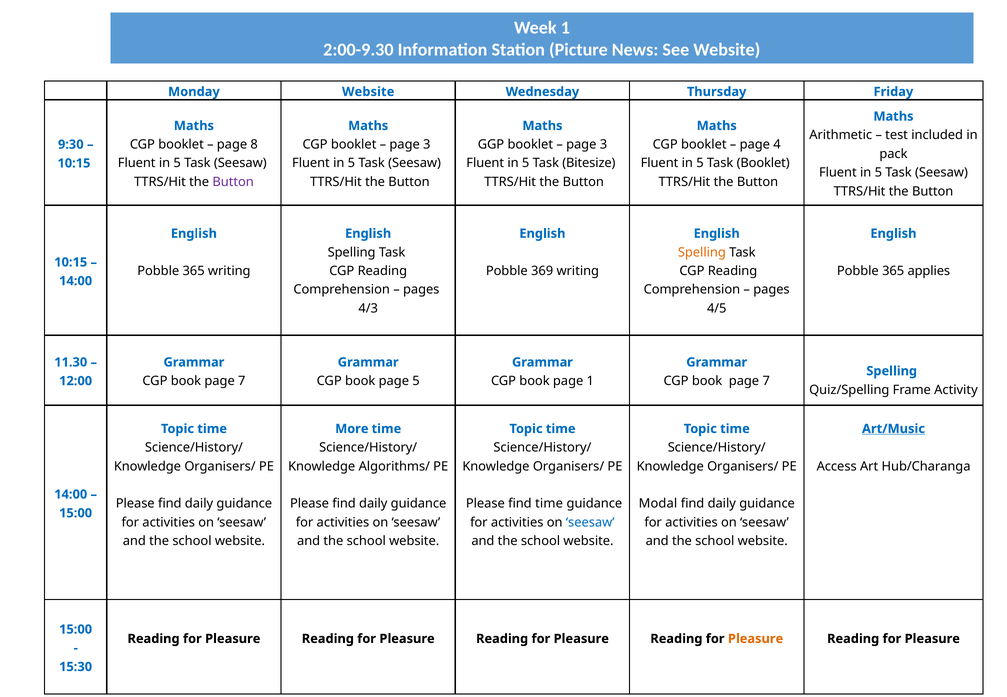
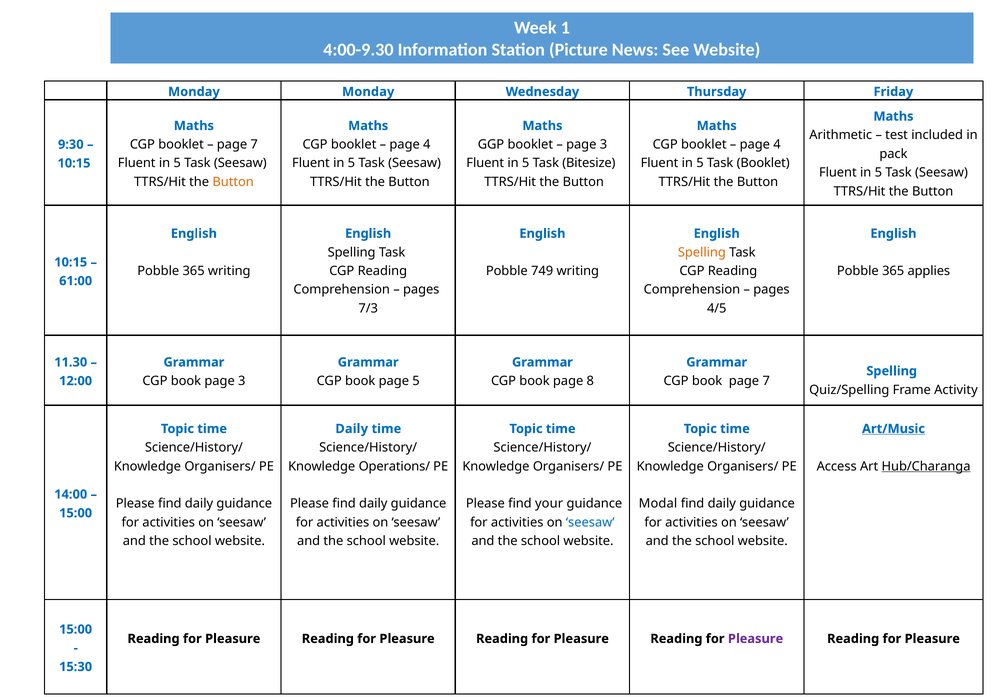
2:00-9.30: 2:00-9.30 -> 4:00-9.30 (358, 50)
Monday Website: Website -> Monday (368, 92)
8: 8 -> 7 (254, 145)
3: 3 -> 4 (427, 145)
Button colour: purple -> orange (233, 182)
369: 369 -> 749 (542, 271)
14:00: 14:00 -> 61:00 (76, 281)
4/3: 4/3 -> 7/3 (368, 309)
7: 7 -> 3 (242, 381)
page 1: 1 -> 8 (590, 381)
More: More -> Daily (352, 429)
Algorithms/: Algorithms/ -> Operations/ (394, 466)
Hub/Charanga underline: none -> present (926, 466)
find time: time -> your (549, 504)
Pleasure colour: orange -> purple (756, 639)
